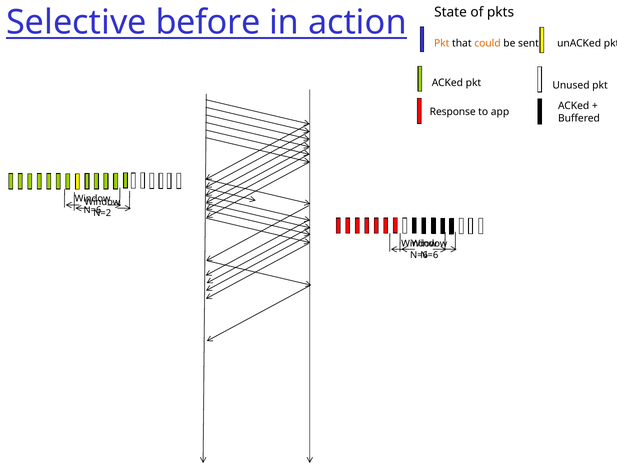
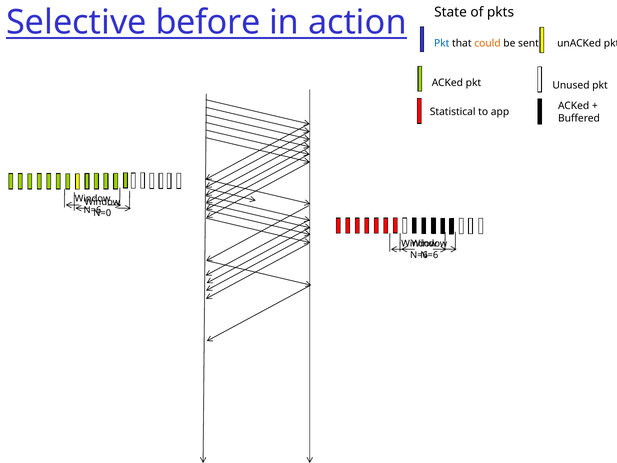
Pkt colour: orange -> blue (442, 43)
Response: Response -> Statistical (453, 112)
N=2: N=2 -> N=0 (102, 213)
